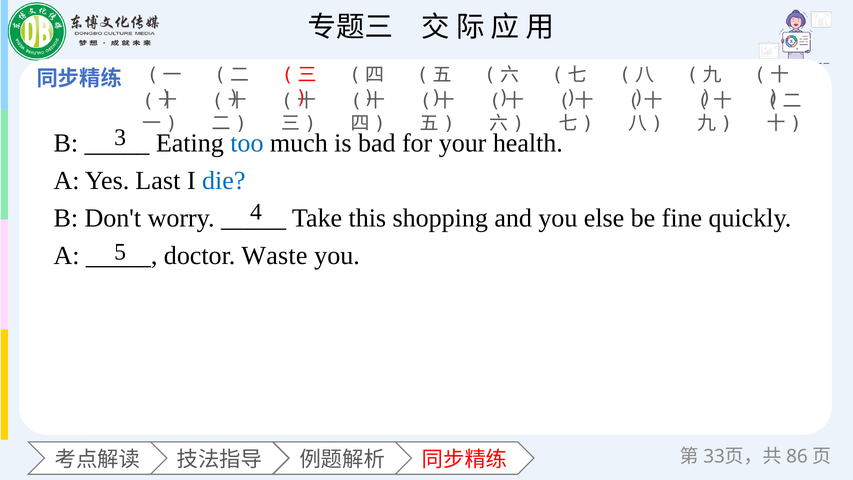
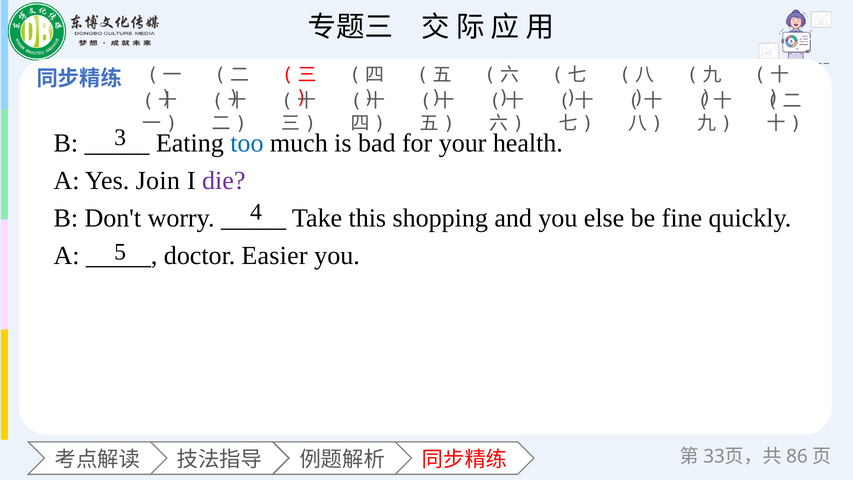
Last: Last -> Join (158, 181)
die colour: blue -> purple (224, 181)
Waste: Waste -> Easier (274, 256)
